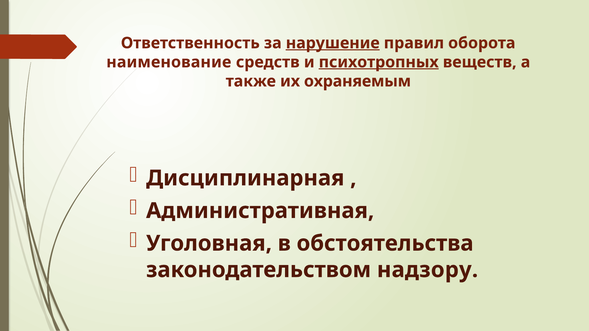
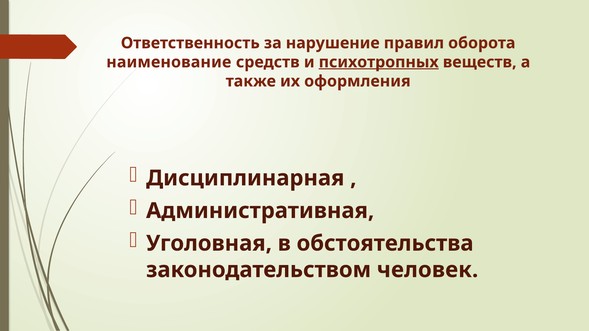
нарушение underline: present -> none (333, 43)
охраняемым: охраняемым -> оформления (357, 81)
надзору: надзору -> человек (428, 270)
